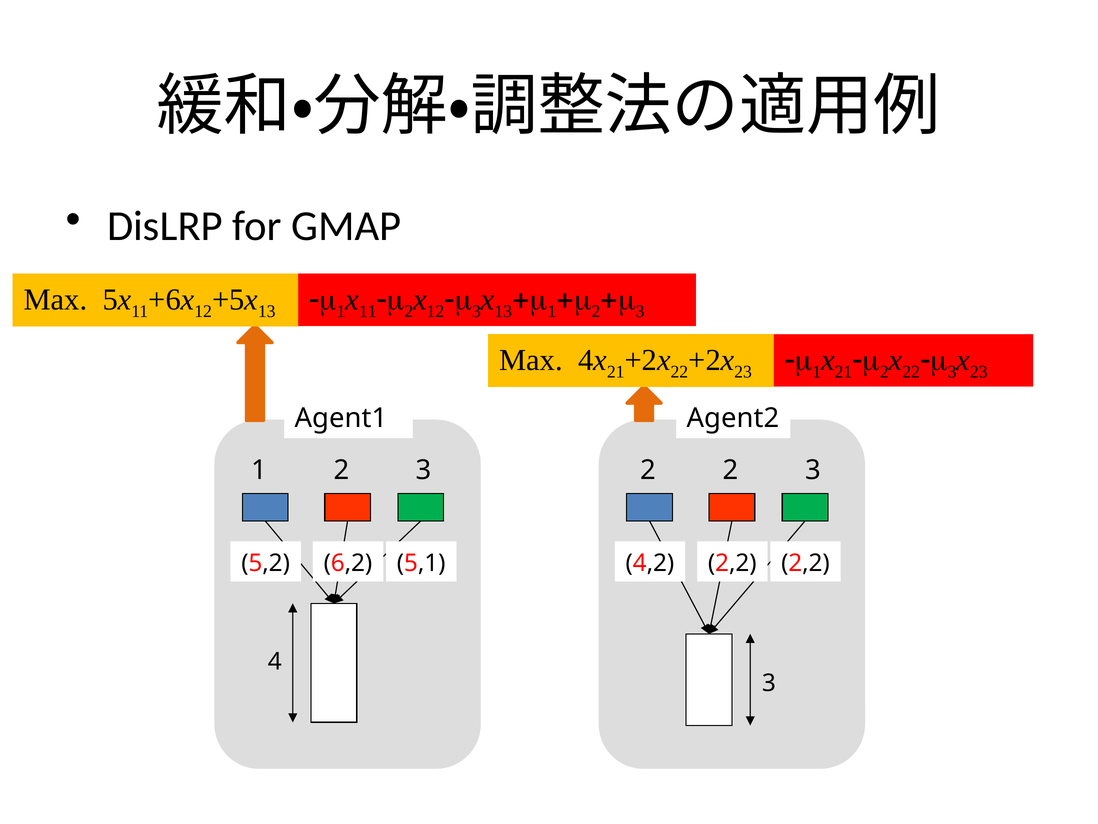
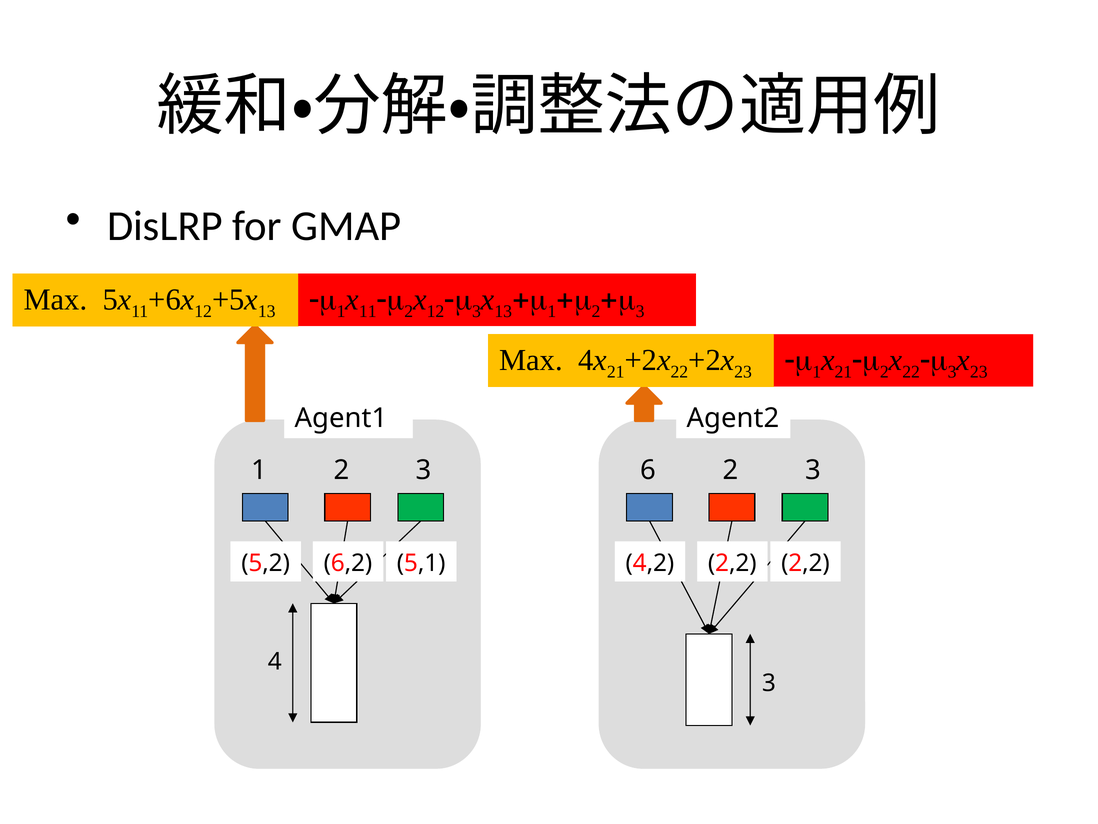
2 3 2: 2 -> 6 (648, 470)
